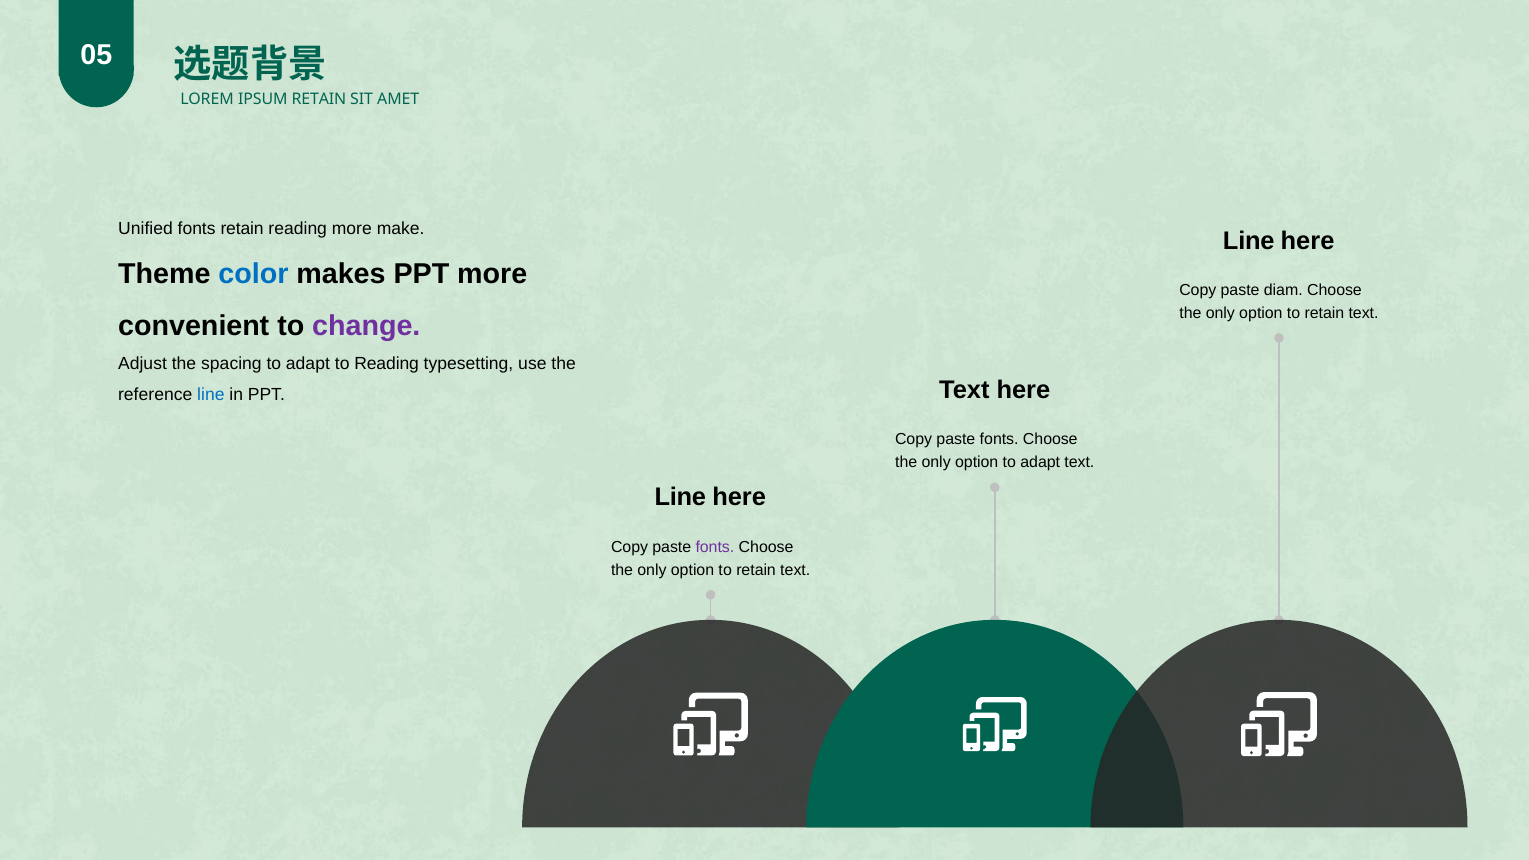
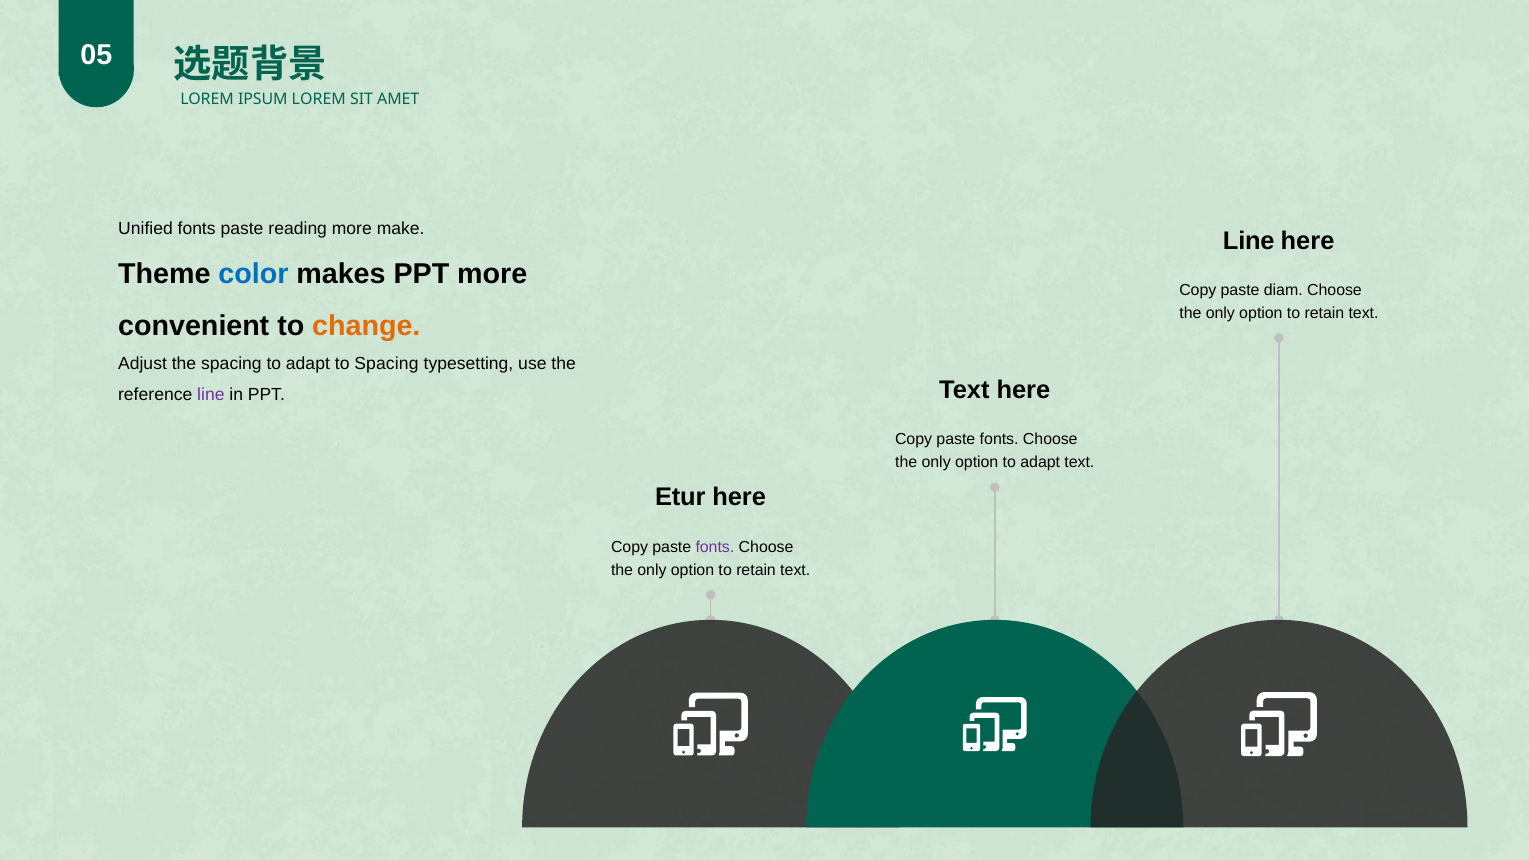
IPSUM RETAIN: RETAIN -> LOREM (319, 99)
fonts retain: retain -> paste (242, 229)
change colour: purple -> orange (366, 326)
to Reading: Reading -> Spacing (386, 363)
line colour: blue -> purple (211, 395)
Line: Line -> Etur (680, 498)
